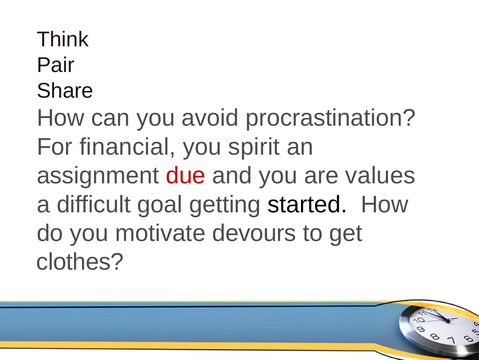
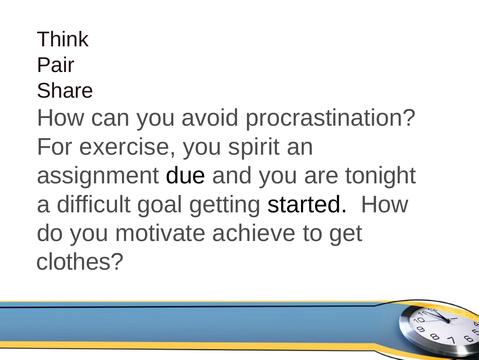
financial: financial -> exercise (128, 147)
due colour: red -> black (186, 175)
values: values -> tonight (381, 175)
devours: devours -> achieve (254, 233)
